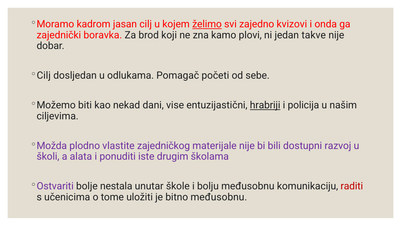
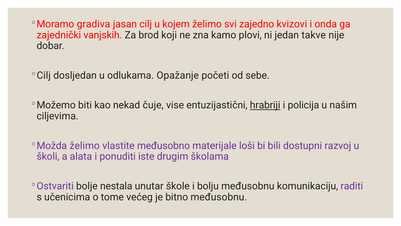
kadrom: kadrom -> gradiva (94, 24)
želimo underline: present -> none (207, 24)
boravka: boravka -> vanjskih (103, 35)
Pomagač: Pomagač -> Opažanje (178, 75)
dani: dani -> čuje (153, 105)
Možda plodno: plodno -> želimo (85, 146)
zajedničkog: zajedničkog -> međusobno (164, 146)
materijale nije: nije -> loši (247, 146)
raditi colour: red -> purple (352, 186)
uložiti: uložiti -> većeg (140, 197)
